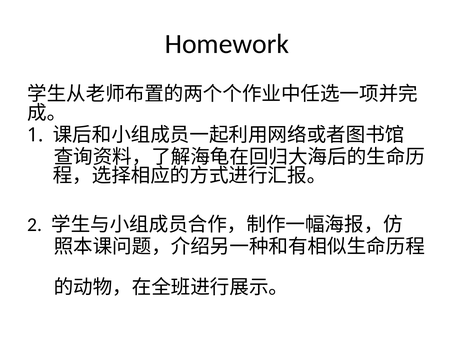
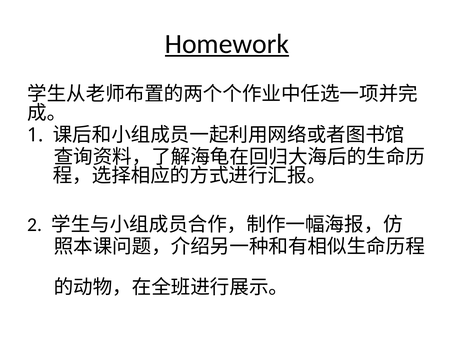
Homework underline: none -> present (227, 44)
